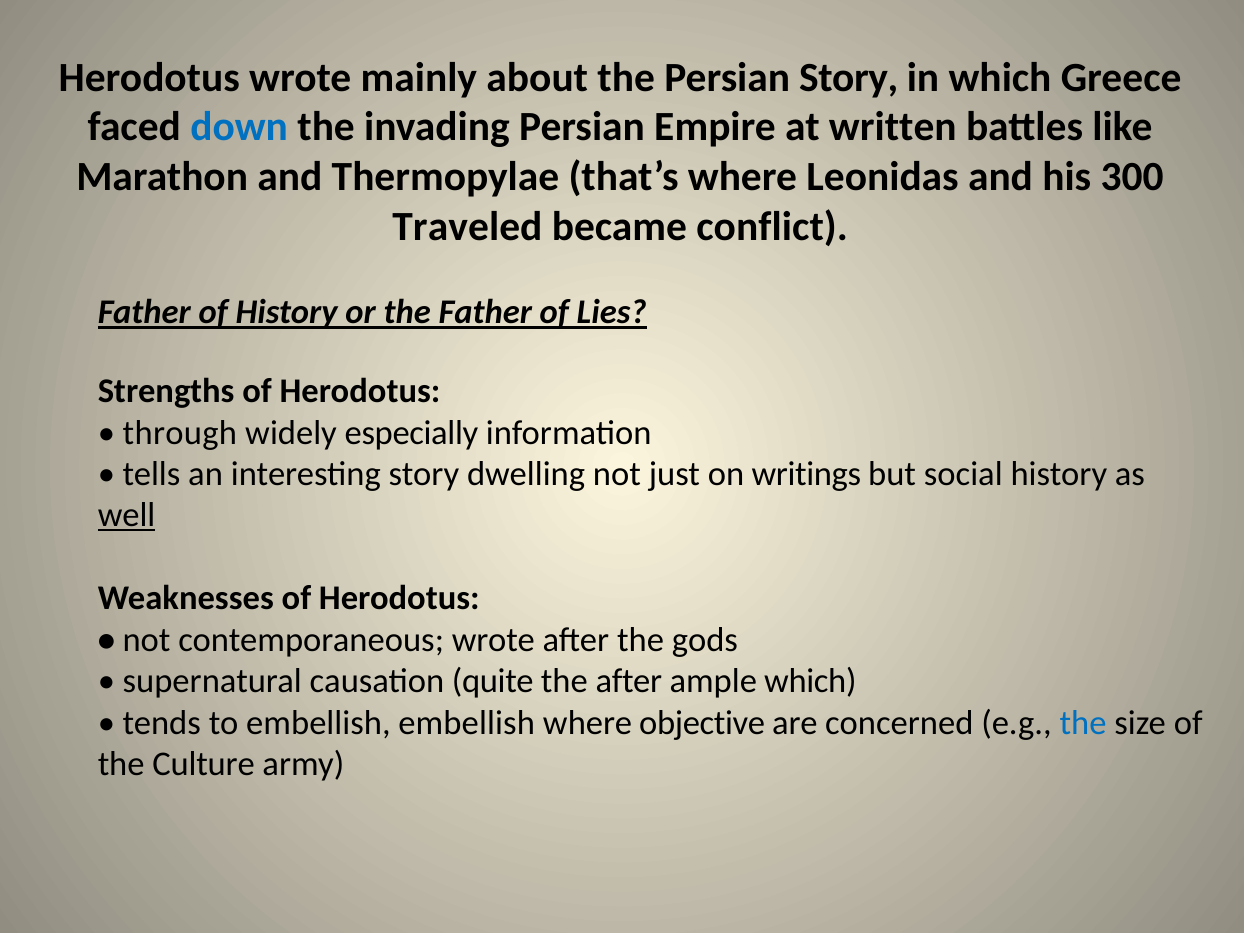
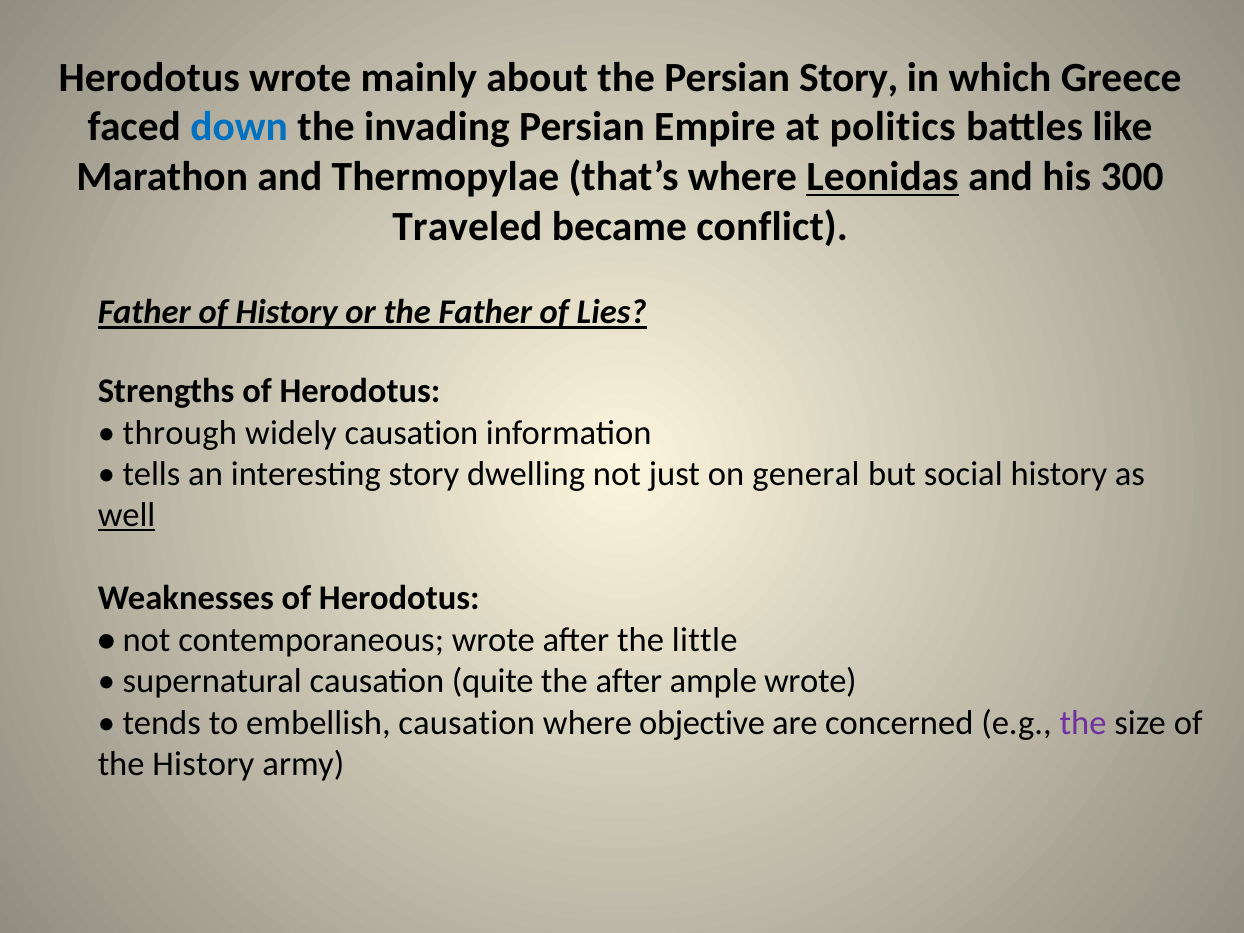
written: written -> politics (893, 127)
Leonidas underline: none -> present (883, 177)
widely especially: especially -> causation (411, 433)
writings: writings -> general (806, 474)
gods: gods -> little (705, 640)
ample which: which -> wrote (810, 682)
embellish embellish: embellish -> causation (467, 723)
the colour: blue -> purple (1083, 723)
the Culture: Culture -> History (203, 764)
